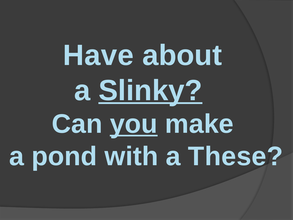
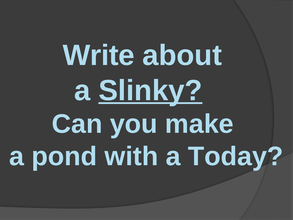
Have: Have -> Write (99, 55)
you underline: present -> none (134, 124)
These: These -> Today (236, 156)
